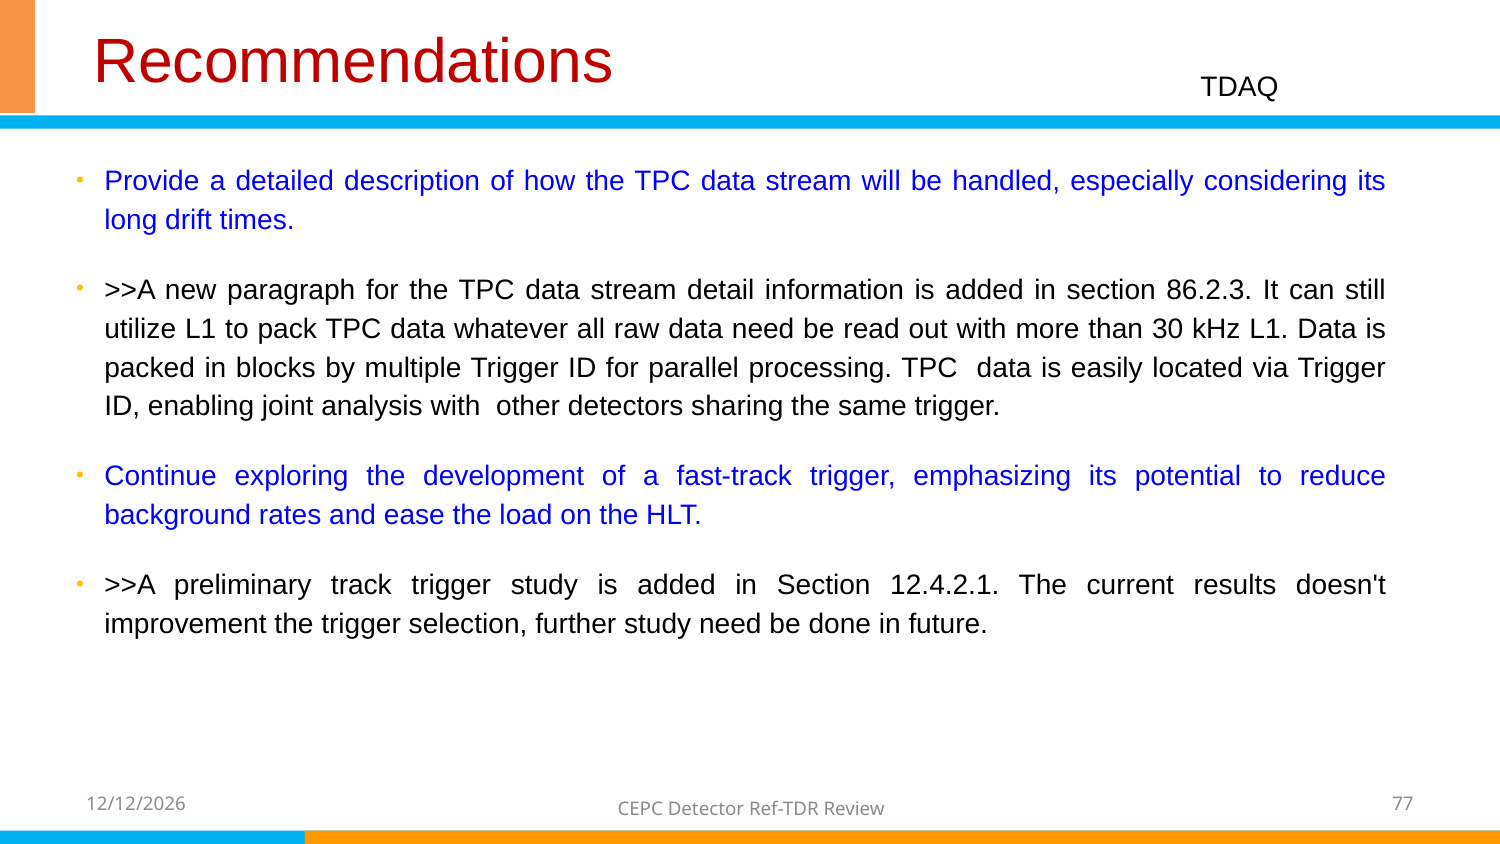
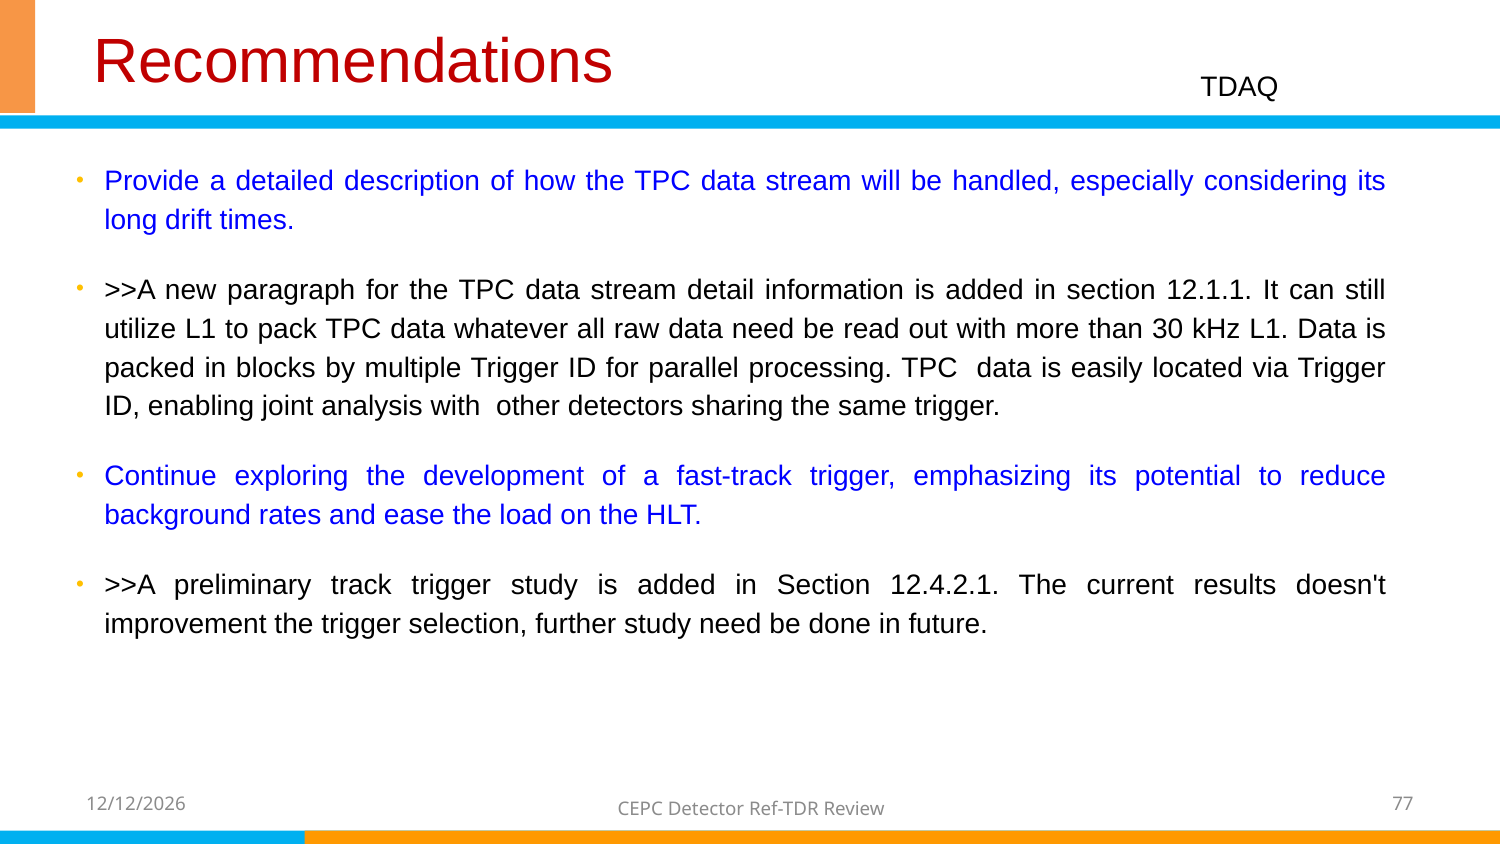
86.2.3: 86.2.3 -> 12.1.1 (1209, 290)
